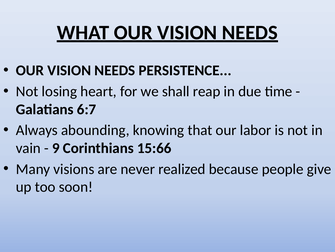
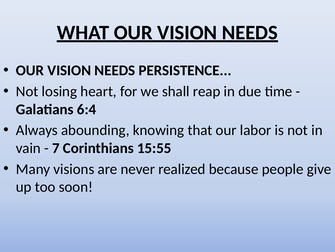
6:7: 6:7 -> 6:4 (87, 109)
9: 9 -> 7 (56, 148)
15:66: 15:66 -> 15:55 (154, 148)
